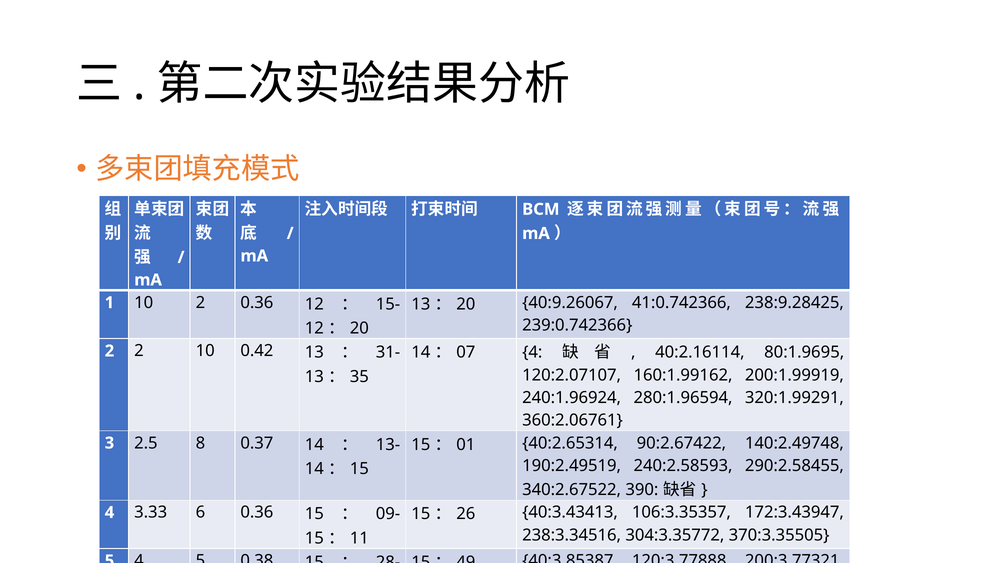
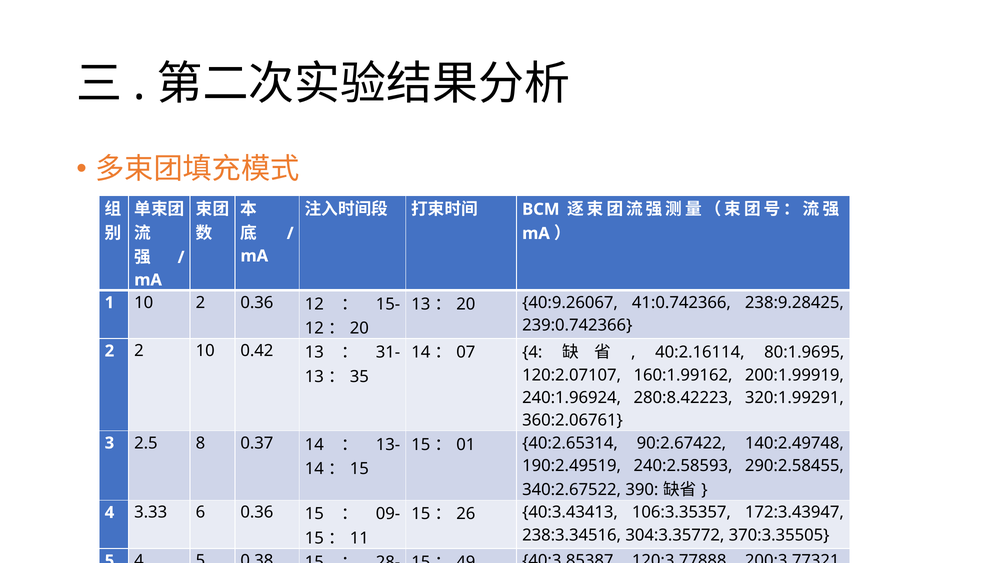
280:1.96594: 280:1.96594 -> 280:8.42223 (683, 398)
